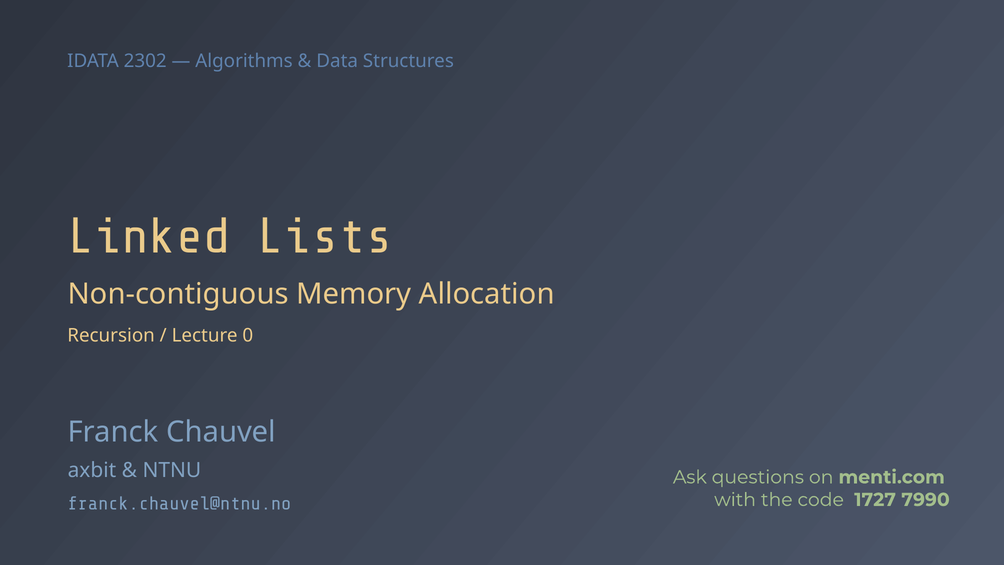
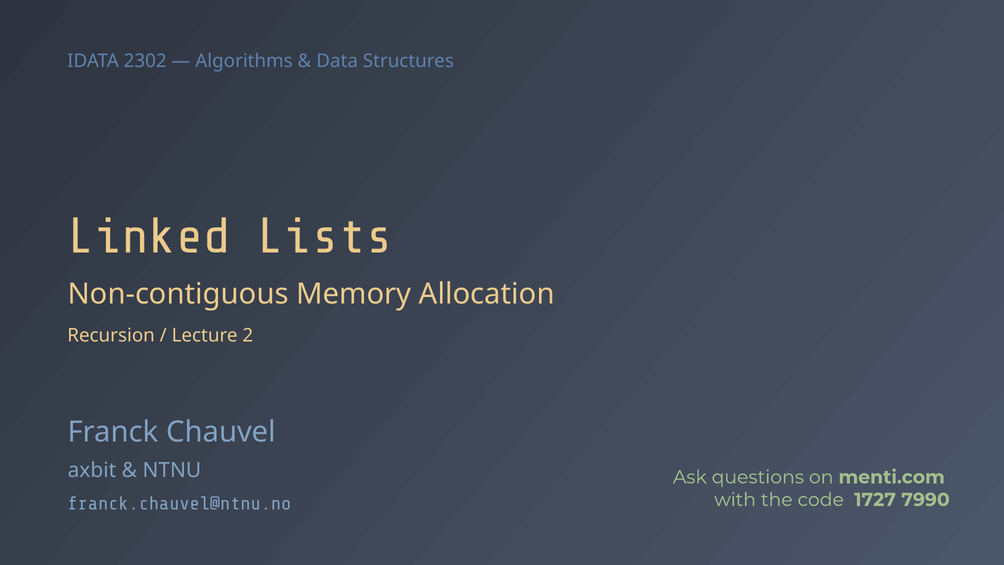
0: 0 -> 2 (248, 335)
